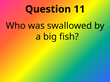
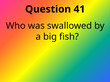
11: 11 -> 41 (79, 9)
